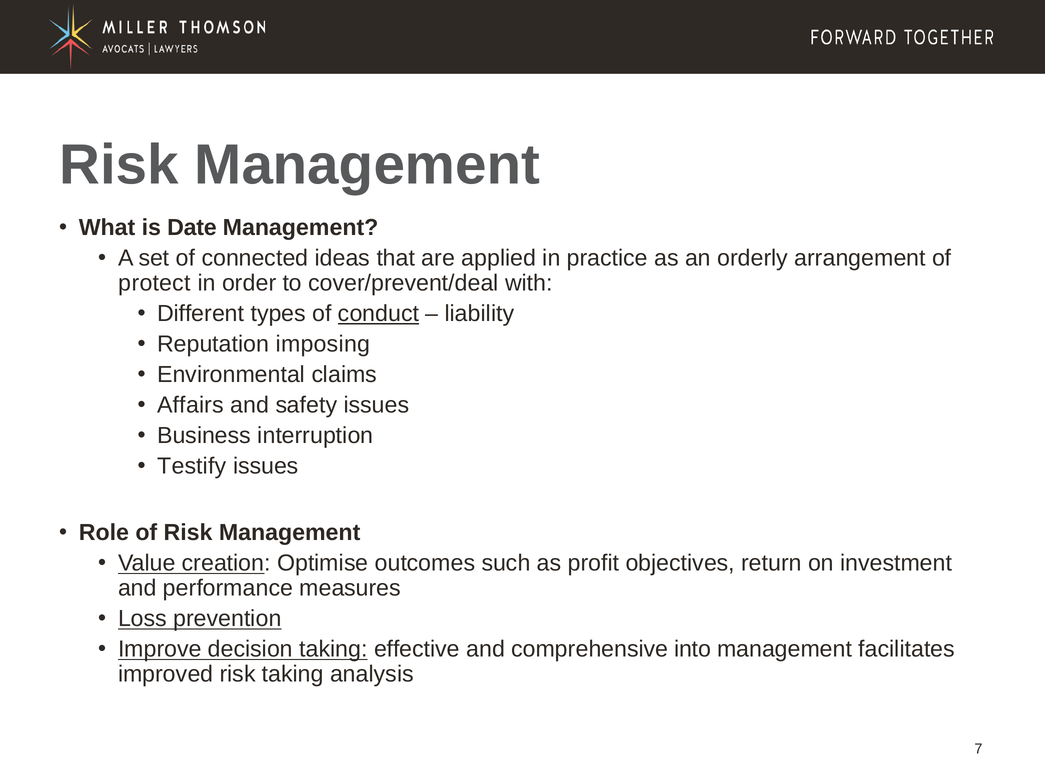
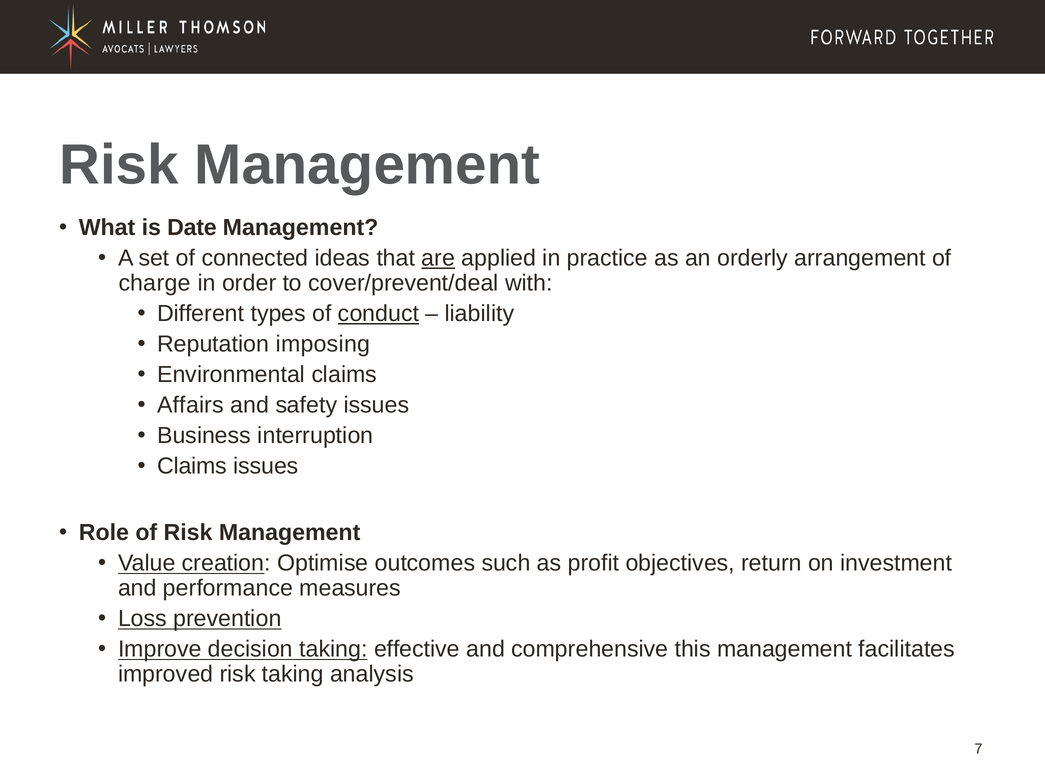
are underline: none -> present (438, 258)
protect: protect -> charge (155, 283)
Testify: Testify -> Claims (192, 466)
into: into -> this (693, 649)
